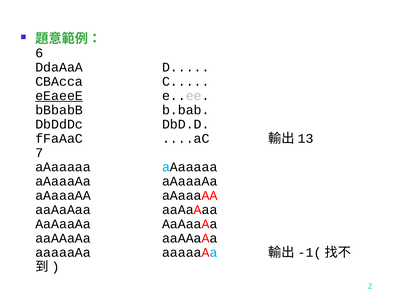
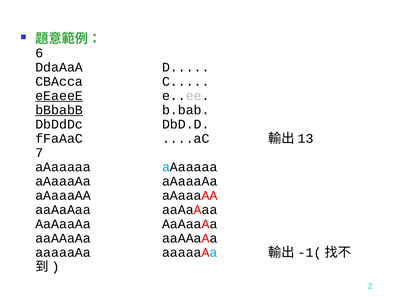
bBbabB underline: none -> present (59, 110)
